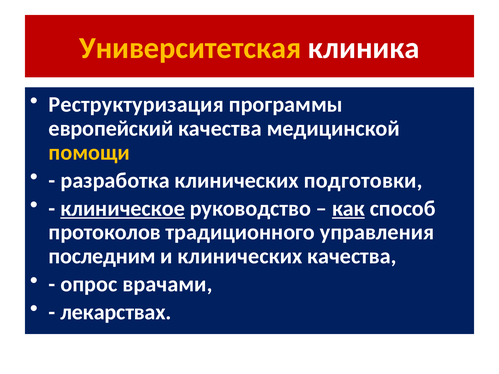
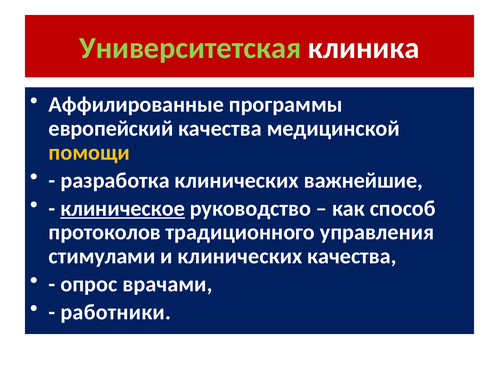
Университетская colour: yellow -> light green (190, 48)
Реструктуризация: Реструктуризация -> Аффилированные (136, 105)
подготовки: подготовки -> важнейшие (363, 181)
как underline: present -> none (348, 209)
последним: последним -> стимулами (102, 256)
лекарствах: лекарствах -> работники (116, 312)
